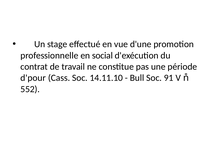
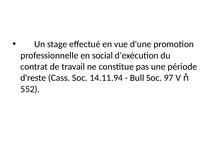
d'pour: d'pour -> d'reste (33, 78)
14.11.10: 14.11.10 -> 14.11.94 (106, 78)
91: 91 -> 97 (169, 78)
